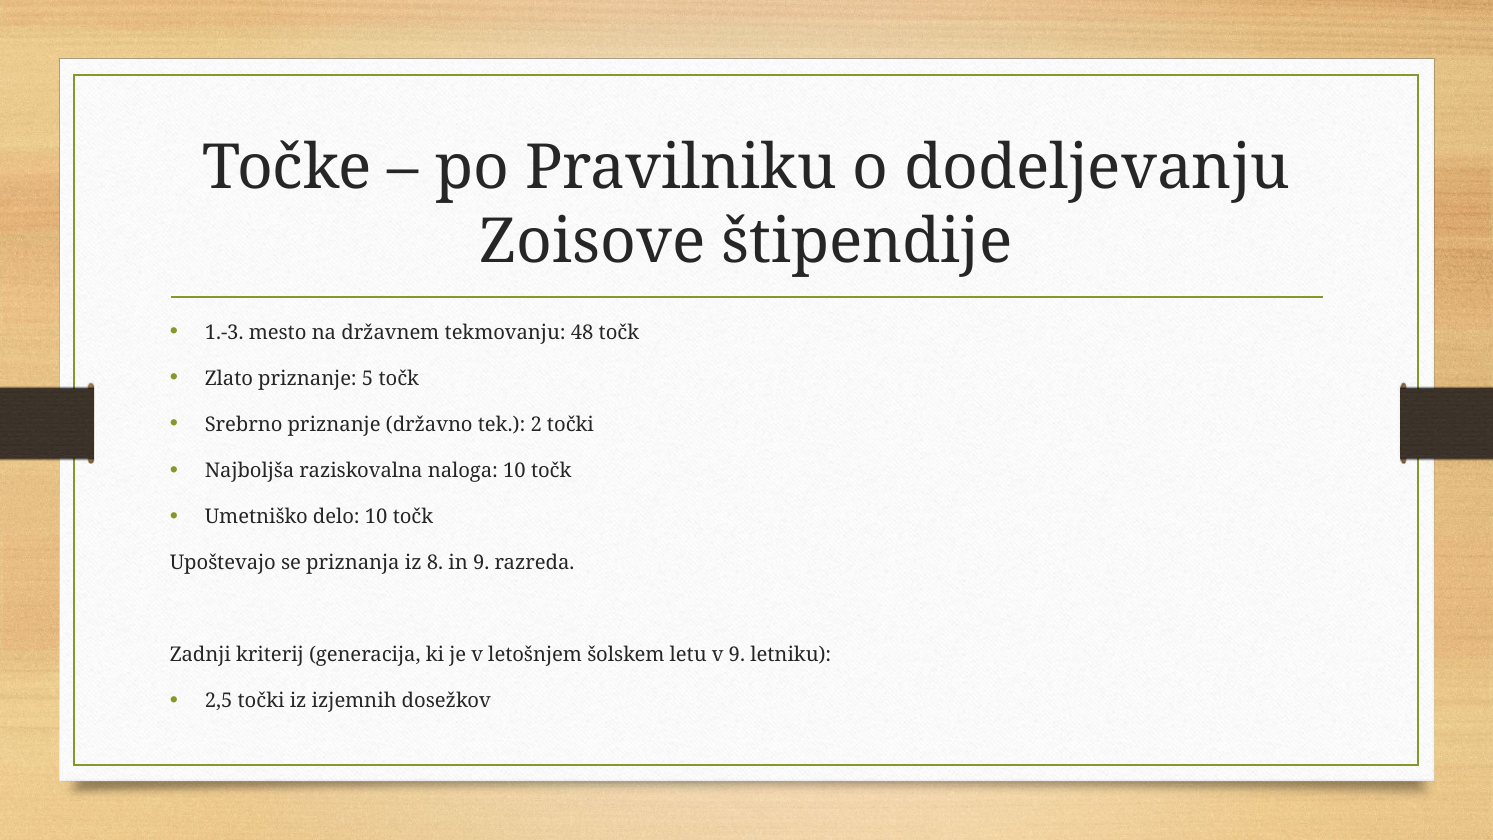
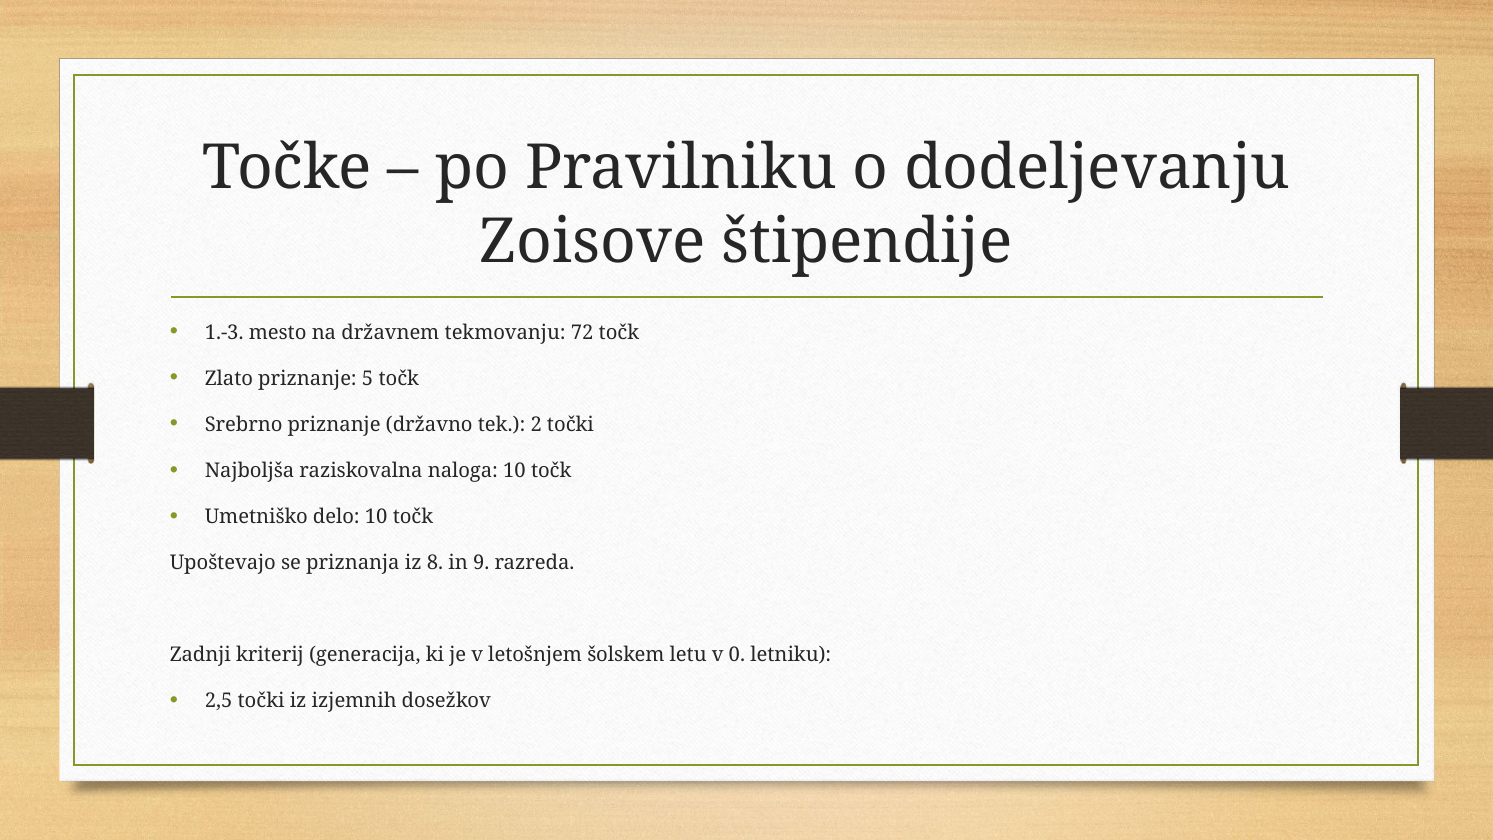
48: 48 -> 72 (582, 332)
v 9: 9 -> 0 (737, 655)
